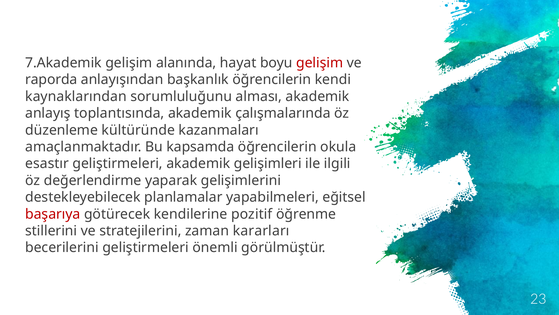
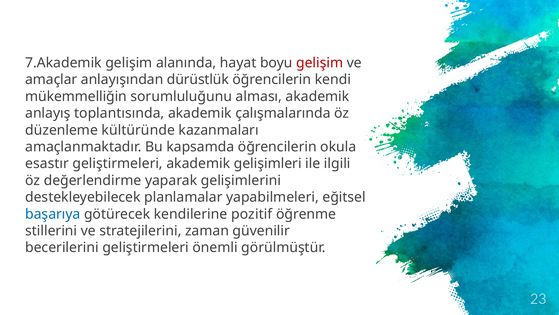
raporda: raporda -> amaçlar (51, 80)
başkanlık: başkanlık -> dürüstlük (198, 80)
kaynaklarından: kaynaklarından -> mükemmelliğin (76, 96)
başarıya colour: red -> blue (53, 214)
kararları: kararları -> güvenilir (261, 230)
